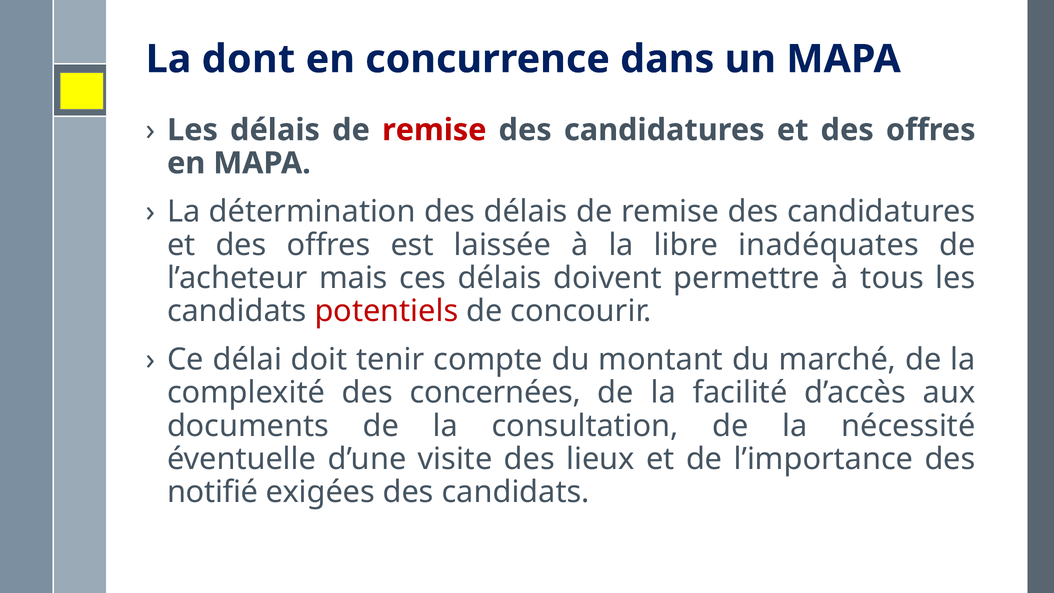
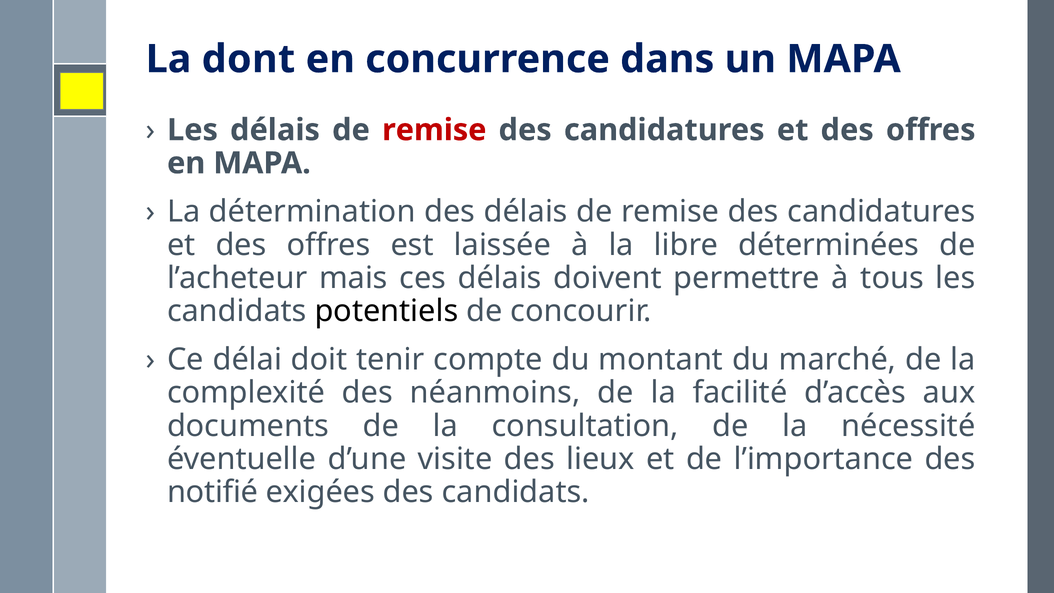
inadéquates: inadéquates -> déterminées (829, 245)
potentiels colour: red -> black (386, 311)
concernées: concernées -> néanmoins (495, 393)
